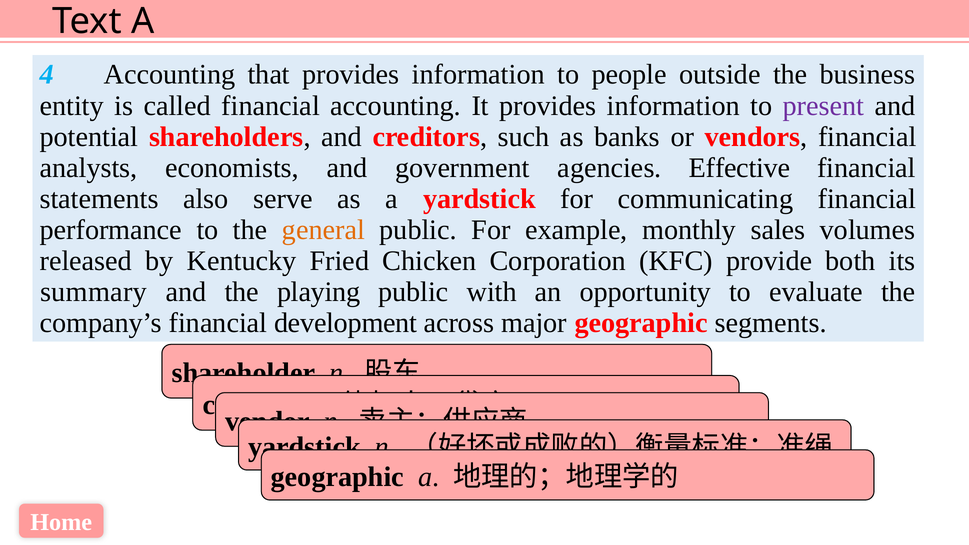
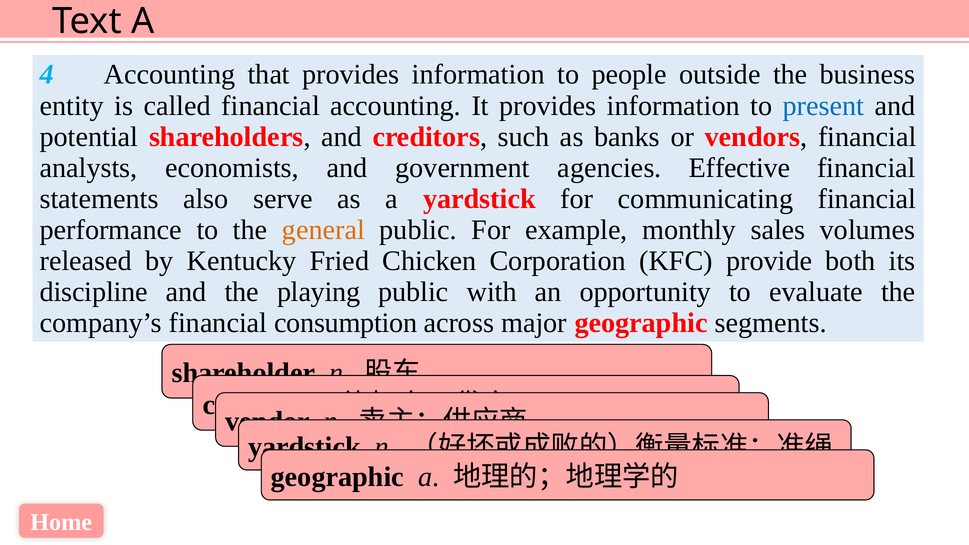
present colour: purple -> blue (823, 106)
summary: summary -> discipline (94, 292)
development: development -> consumption (346, 323)
